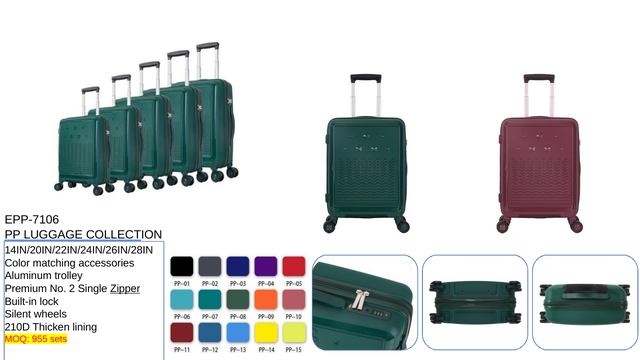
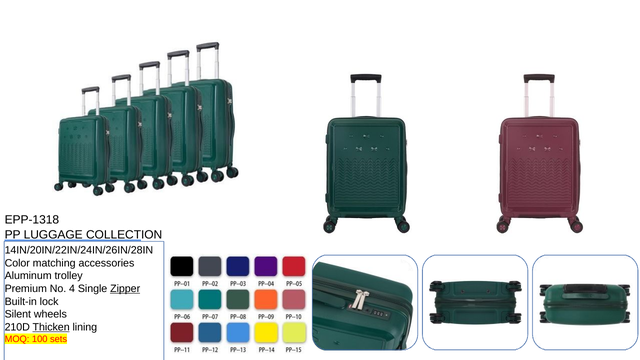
EPP-7106: EPP-7106 -> EPP-1318 (32, 220)
2: 2 -> 4 (72, 289)
Thicken underline: none -> present (51, 327)
955: 955 -> 100 (40, 339)
